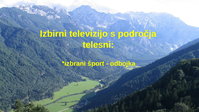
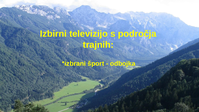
telesni: telesni -> trajnih (98, 45)
